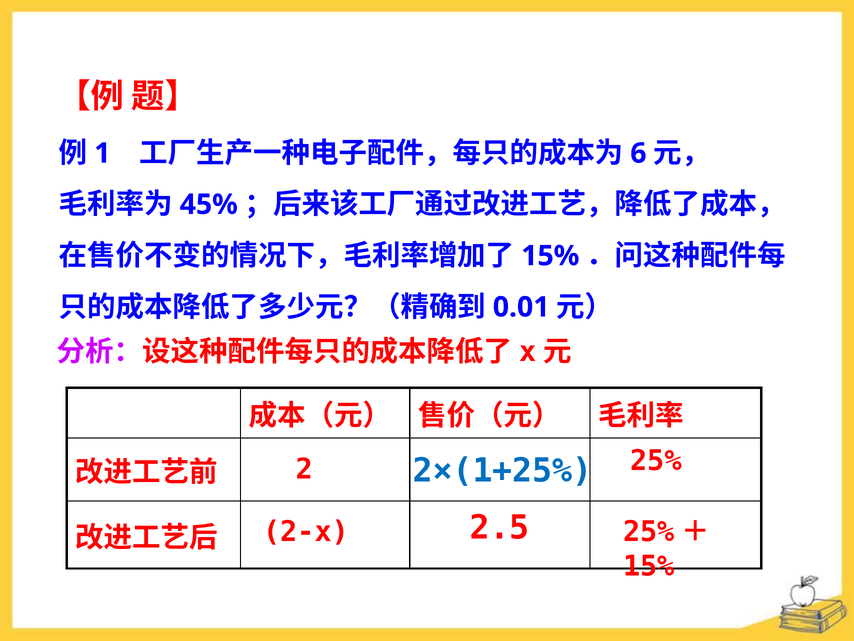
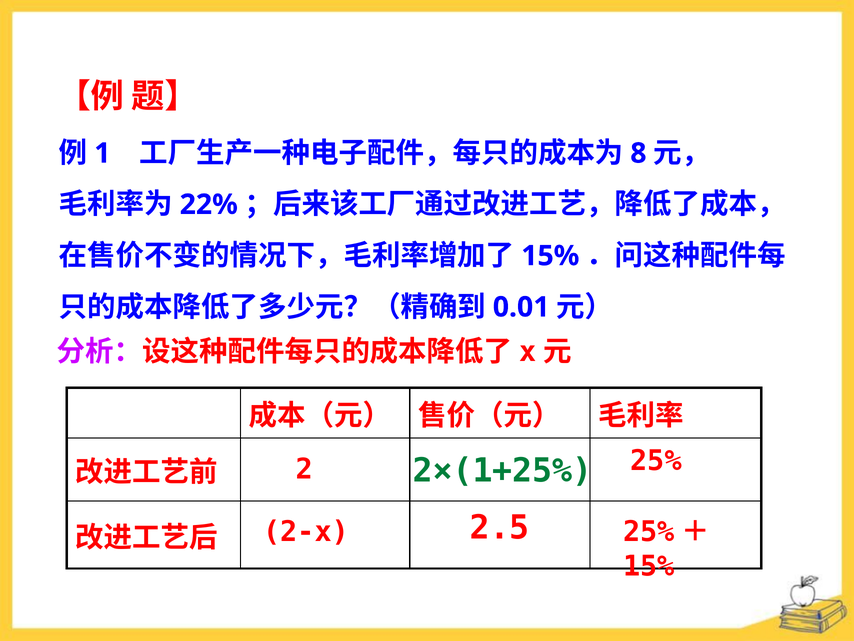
6: 6 -> 8 (638, 153)
45%: 45% -> 22% (209, 204)
2×(1+25% colour: blue -> green (502, 470)
